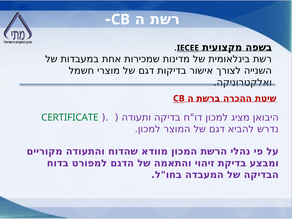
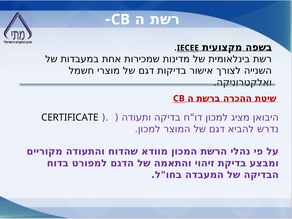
CERTIFICATE colour: green -> black (70, 117)
